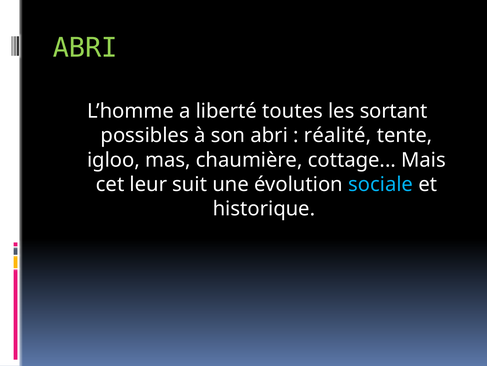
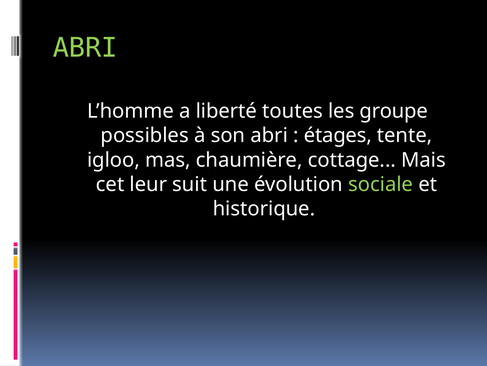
sortant: sortant -> groupe (394, 111)
réalité: réalité -> étages (338, 135)
sociale colour: light blue -> light green (381, 184)
